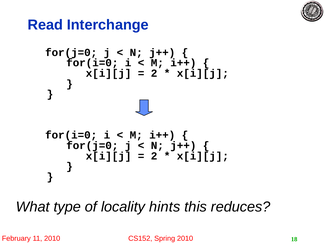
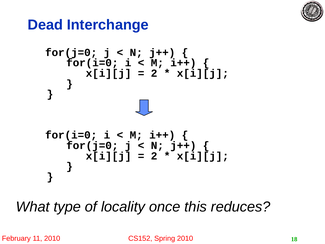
Read: Read -> Dead (45, 25)
hints: hints -> once (165, 207)
